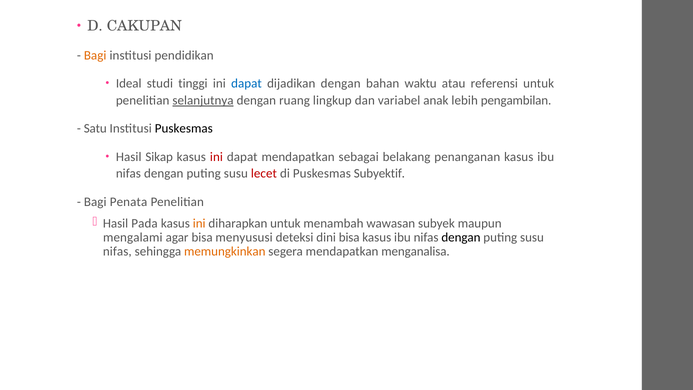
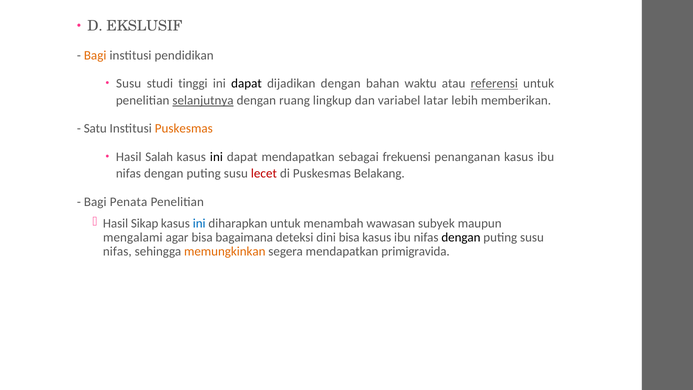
CAKUPAN: CAKUPAN -> EKSLUSIF (144, 26)
Ideal: Ideal -> Susu (129, 84)
dapat colour: blue -> black (246, 84)
referensi underline: none -> present (494, 84)
anak: anak -> latar (436, 100)
pengambilan: pengambilan -> memberikan (516, 100)
Puskesmas colour: black -> orange (184, 129)
Sikap: Sikap -> Salah (159, 157)
ini colour: red -> black (216, 157)
belakang: belakang -> frekuensi (407, 157)
Subyektif: Subyektif -> Belakang (379, 173)
Pada: Pada -> Sikap (145, 223)
ini colour: orange -> blue (199, 223)
menyususi: menyususi -> bagaimana (244, 237)
menganalisa: menganalisa -> primigravida (416, 252)
